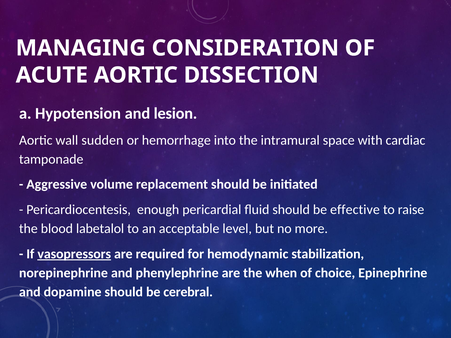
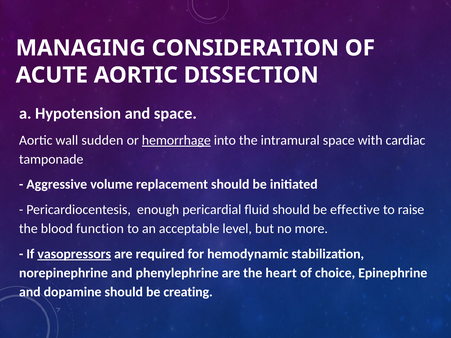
and lesion: lesion -> space (175, 114)
hemorrhage underline: none -> present (176, 140)
labetalol: labetalol -> function (100, 229)
when: when -> heart (281, 273)
cerebral: cerebral -> creating (188, 292)
